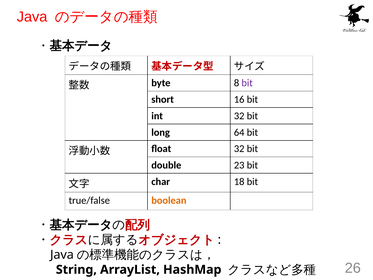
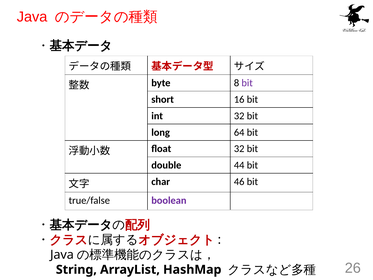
23: 23 -> 44 (239, 165)
18: 18 -> 46 (239, 182)
boolean colour: orange -> purple (169, 200)
